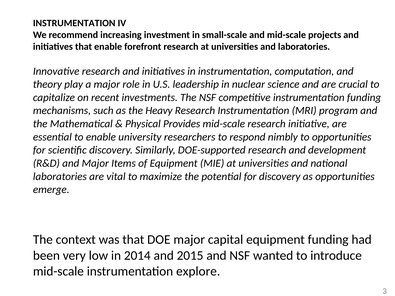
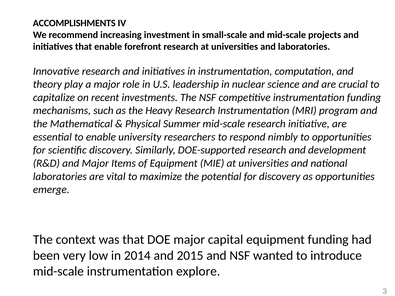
INSTRUMENTATION: INSTRUMENTATION -> ACCOMPLISHMENTS (74, 23)
Provides: Provides -> Summer (182, 124)
